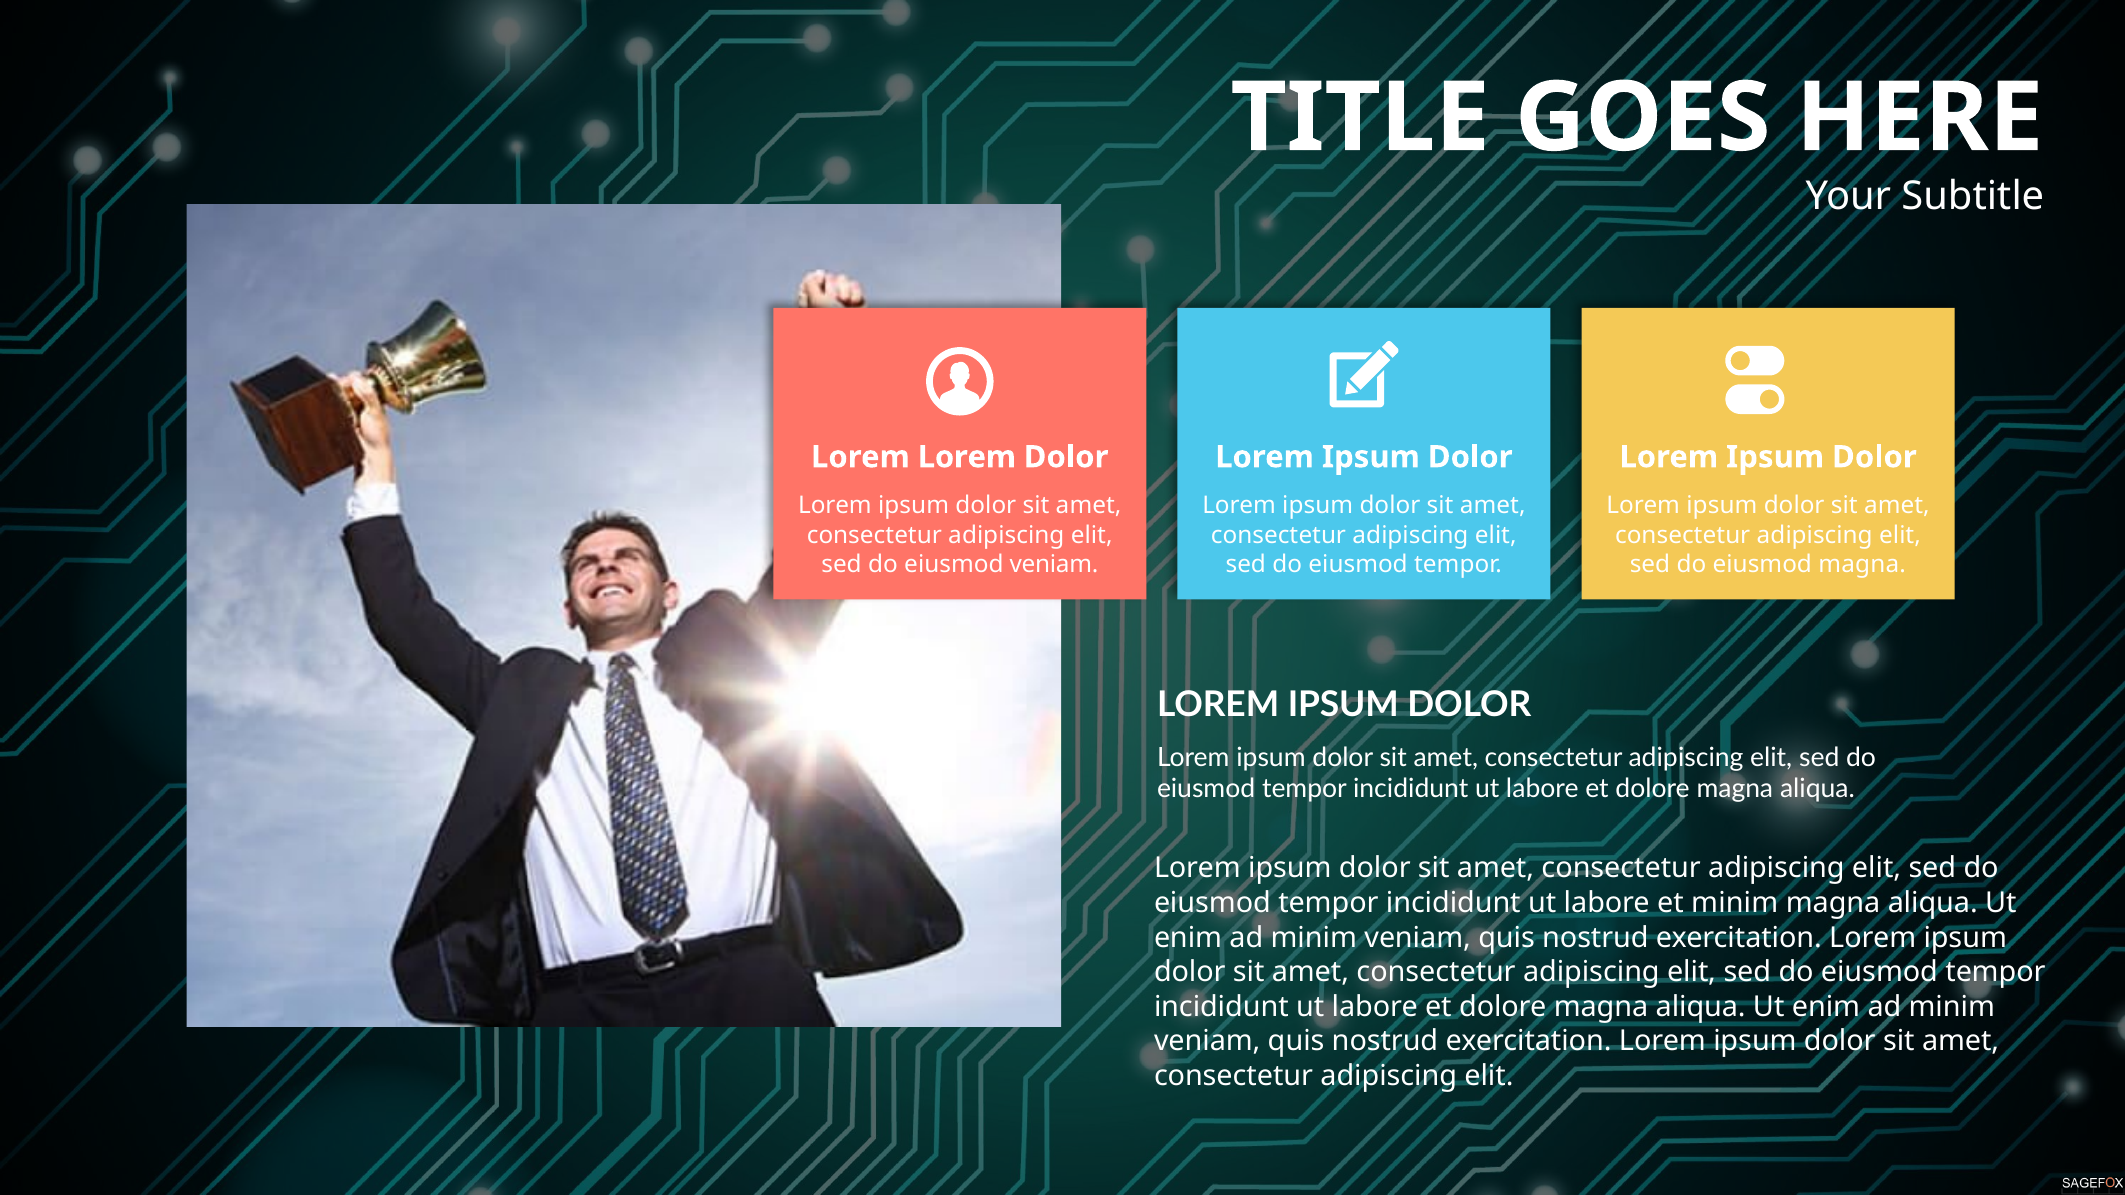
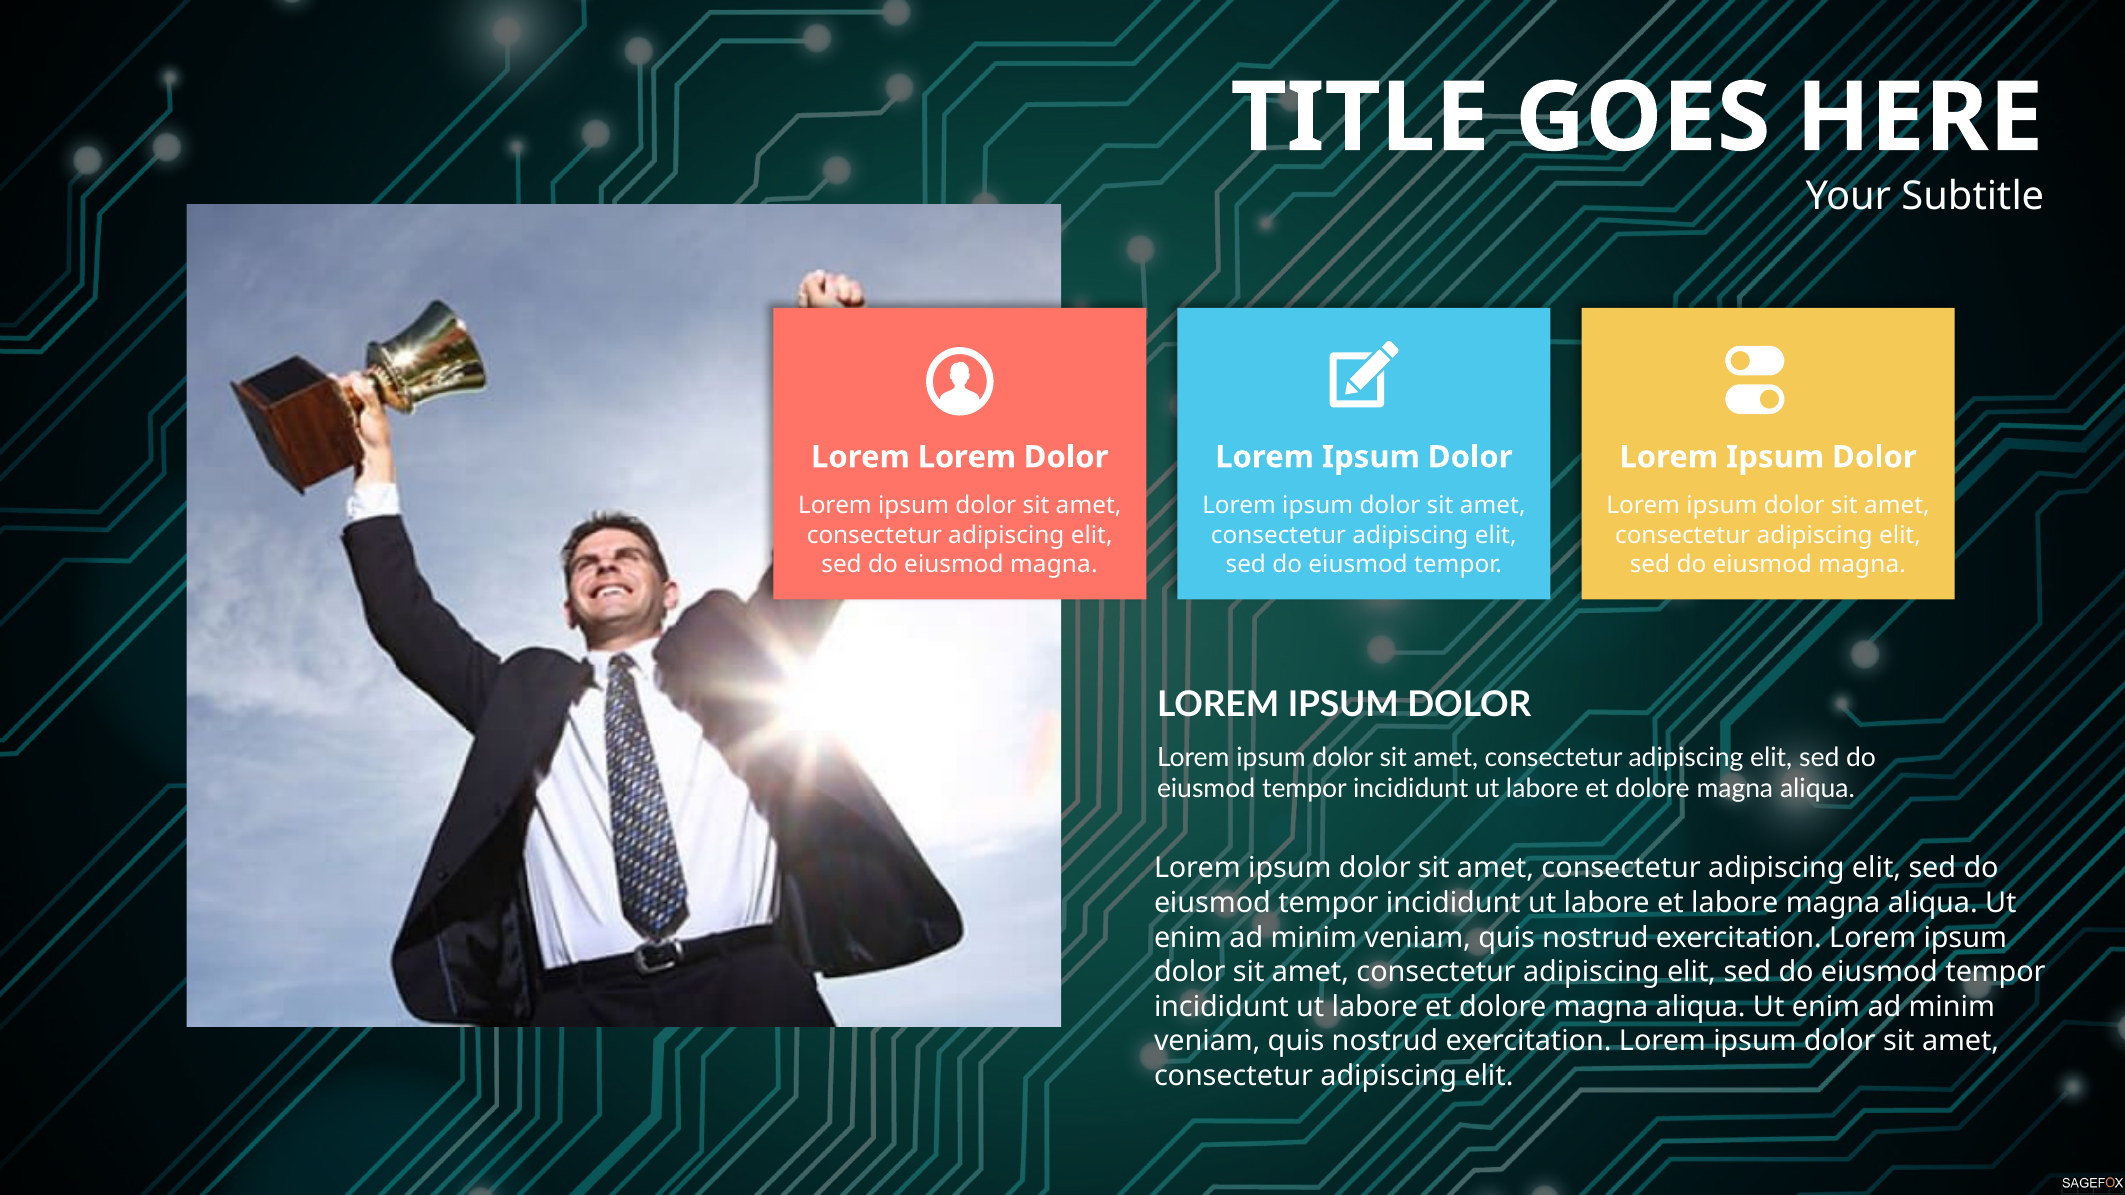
veniam: veniam -> magna (1054, 564)
et minim: minim -> labore (1735, 903)
